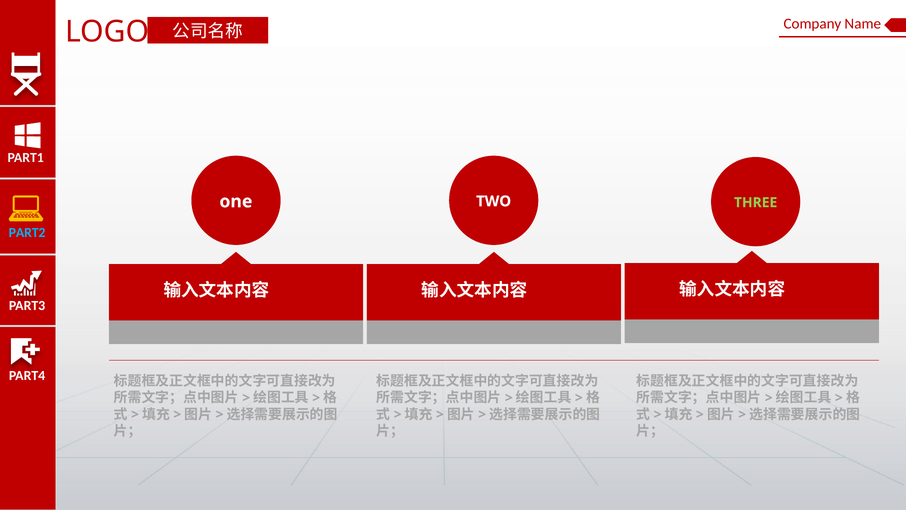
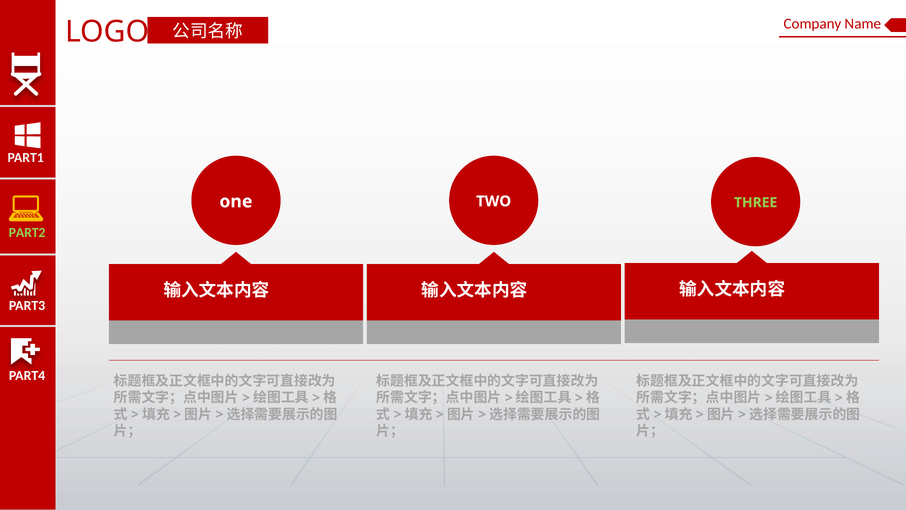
PART2 colour: light blue -> light green (27, 233)
